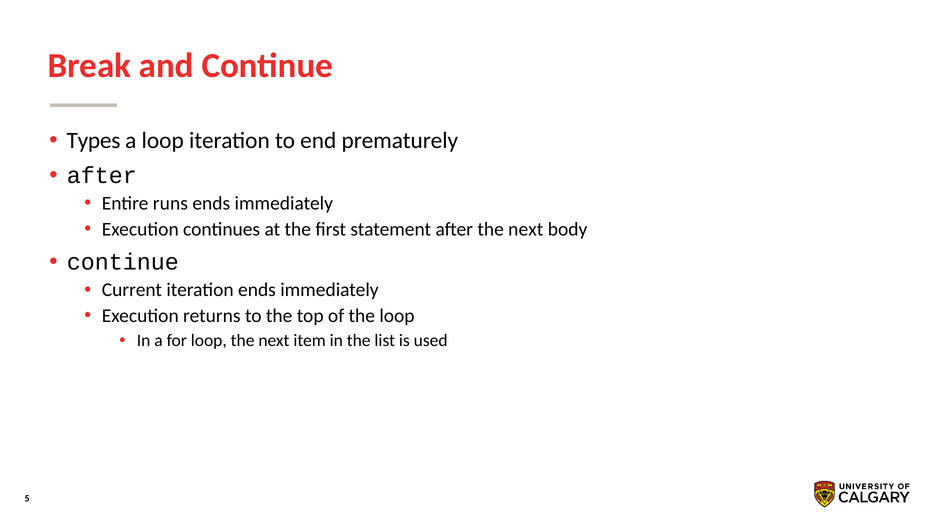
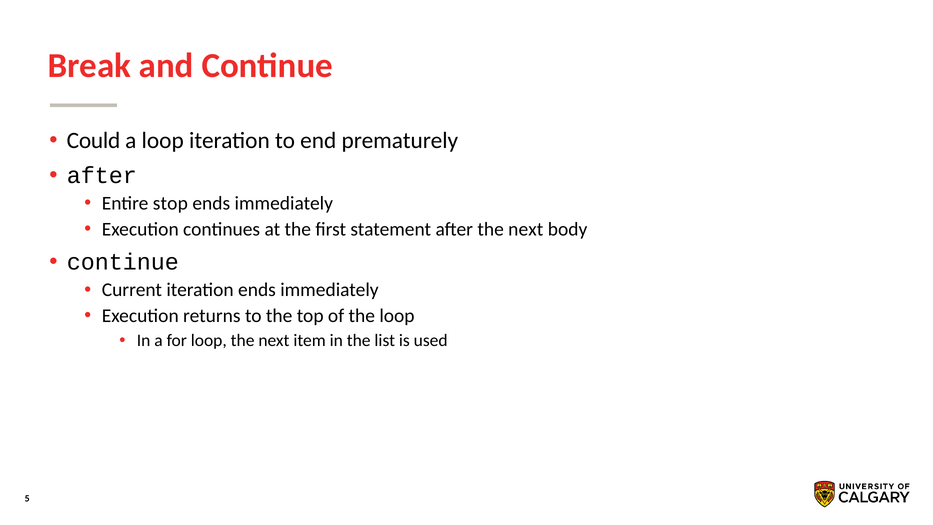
Types: Types -> Could (93, 140)
runs: runs -> stop (170, 203)
